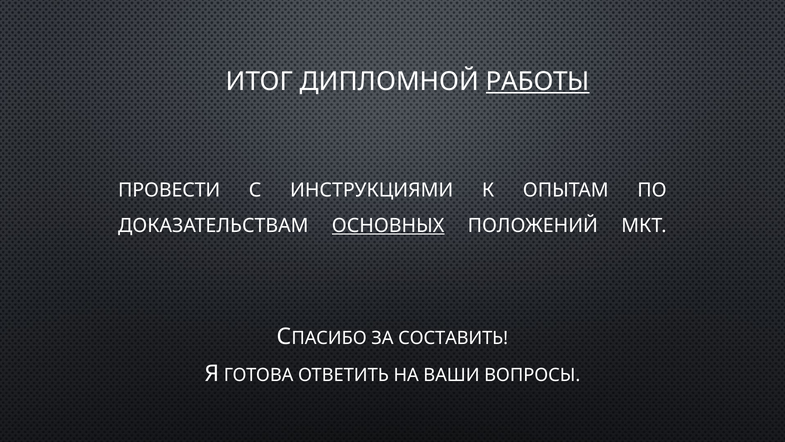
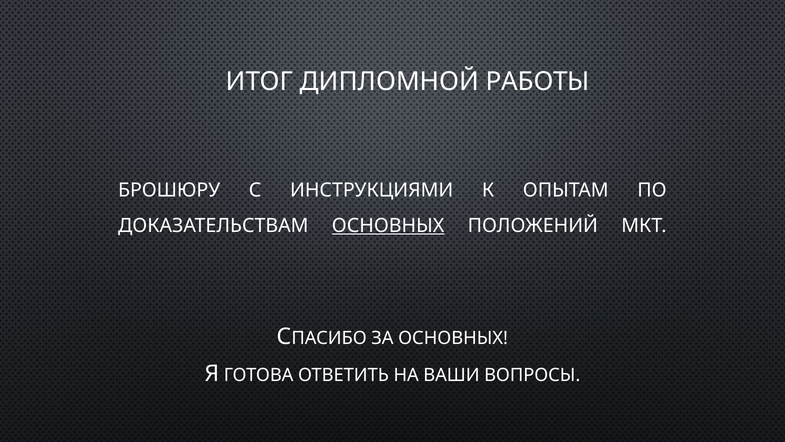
РАБОТЫ underline: present -> none (538, 81)
ПРОВЕСТИ: ПРОВЕСТИ -> БРОШЮРУ (169, 190)
ЗА СОСТАВИТЬ: СОСТАВИТЬ -> ОСНОВНЫХ (453, 338)
